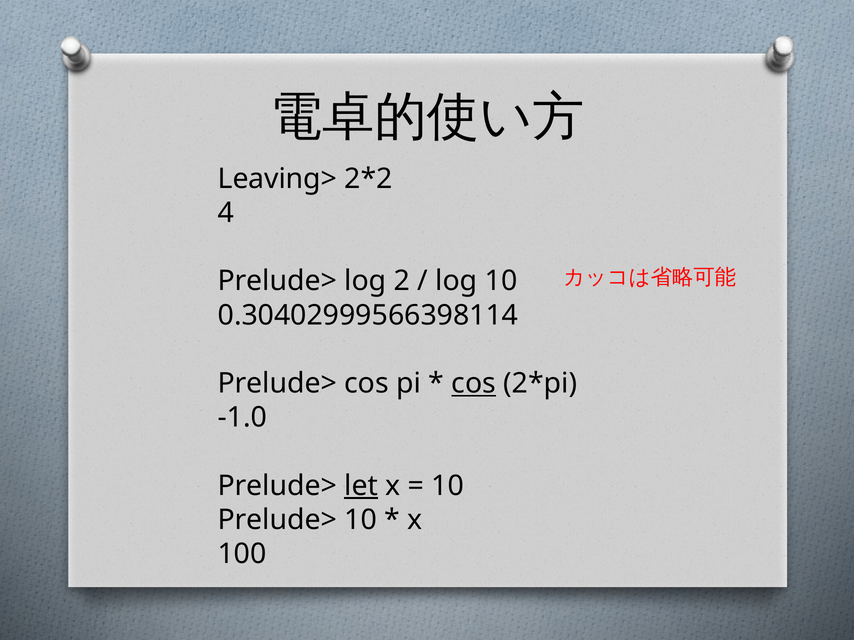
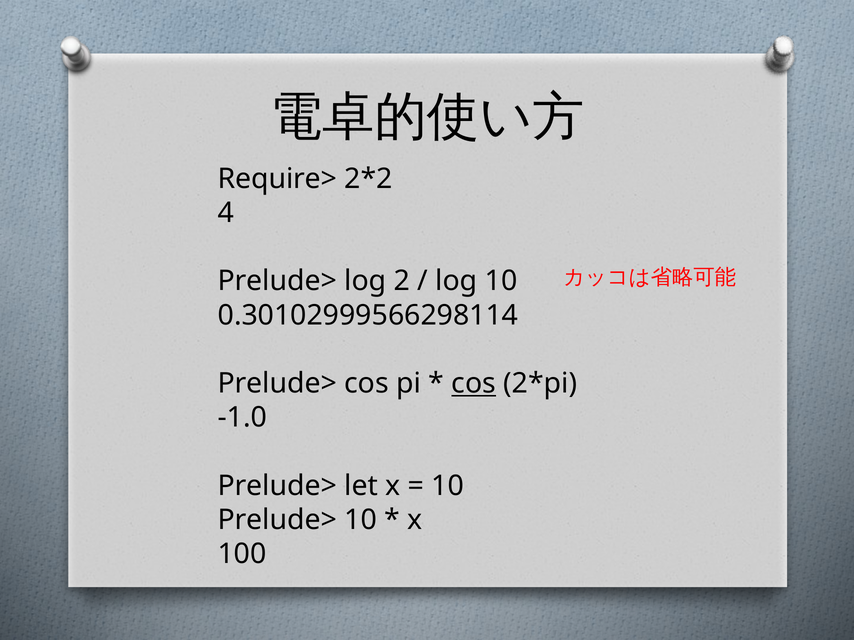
Leaving>: Leaving> -> Require> (277, 179)
0.30402999566398114: 0.30402999566398114 -> 0.30102999566298114 (368, 315)
let underline: present -> none (361, 486)
